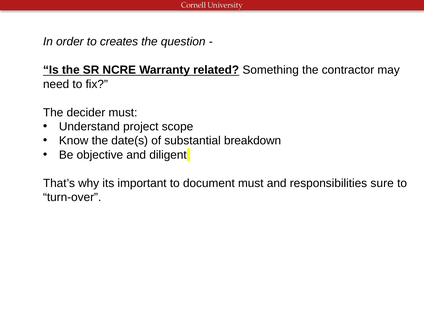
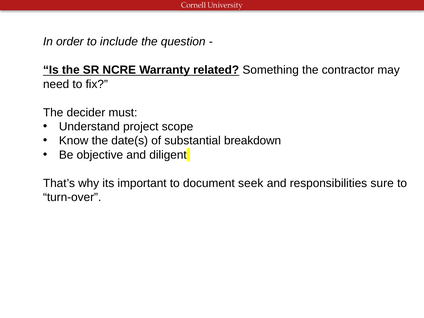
creates: creates -> include (119, 42)
document must: must -> seek (251, 183)
